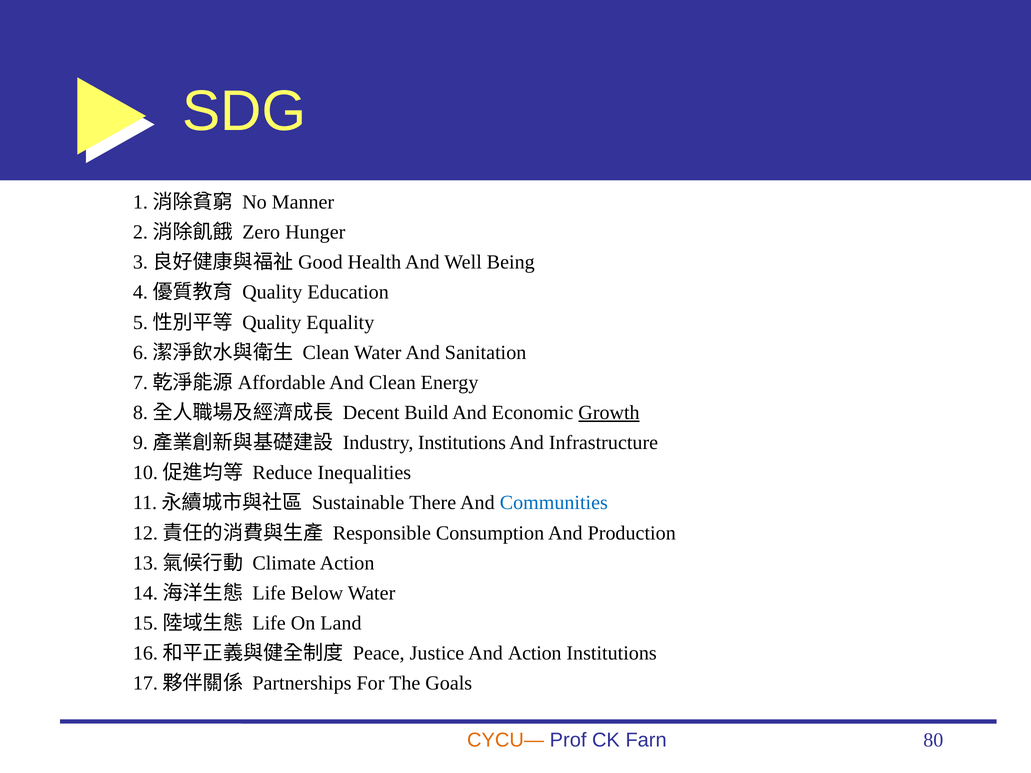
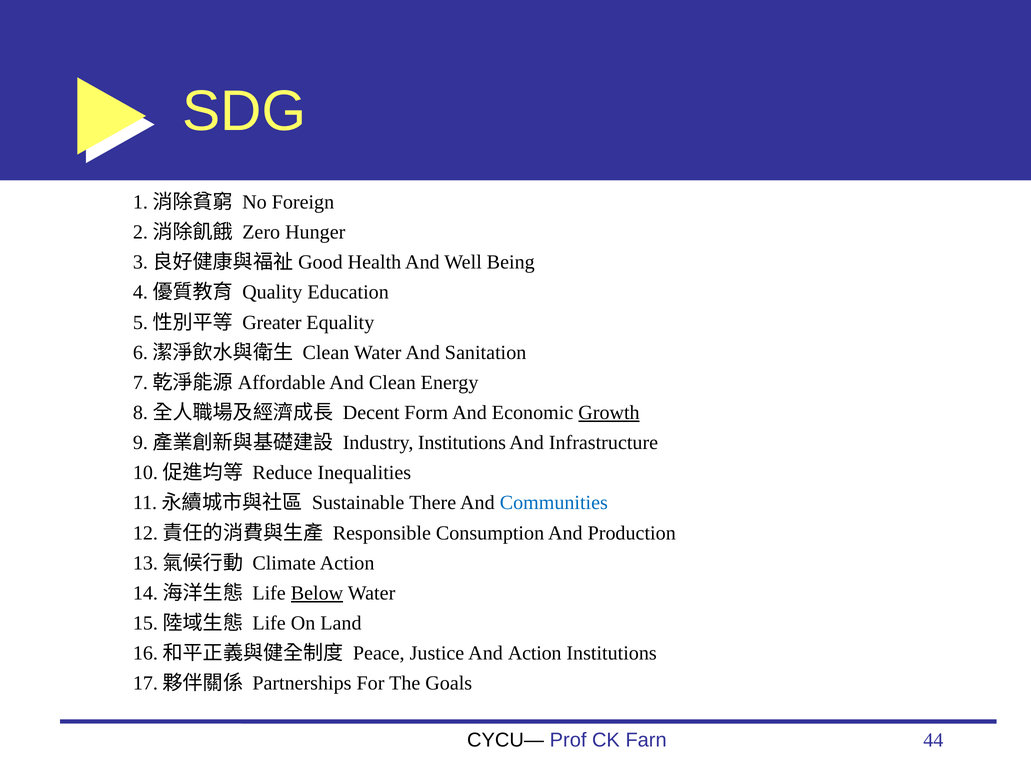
Manner: Manner -> Foreign (303, 202)
Quality: Quality -> Greater (272, 323)
Build: Build -> Form (426, 413)
Below underline: none -> present (317, 593)
CYCU— colour: orange -> black (506, 740)
80: 80 -> 44 (933, 740)
